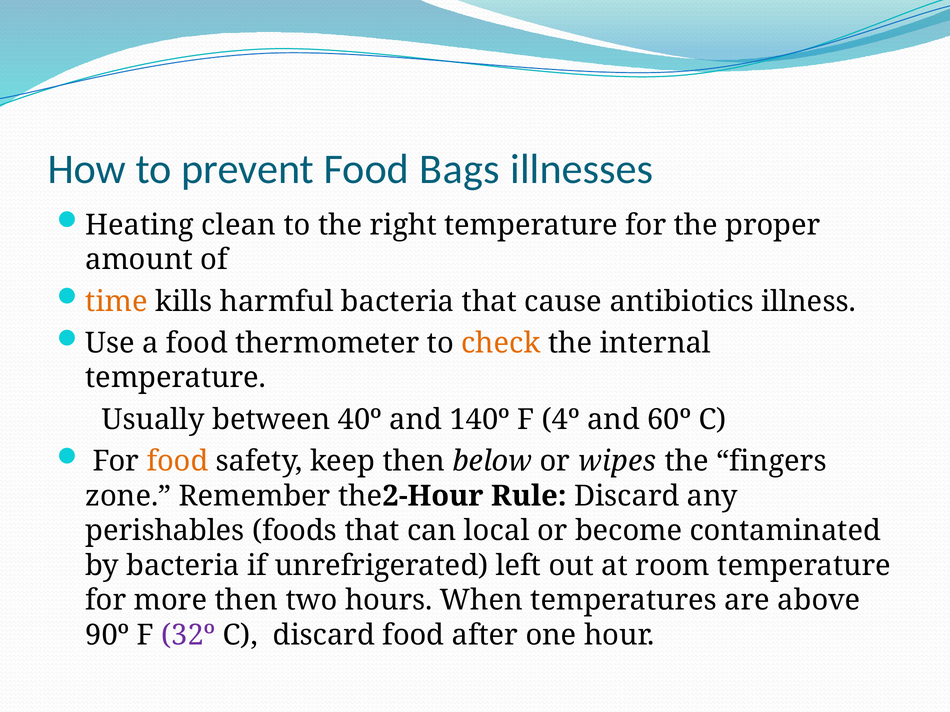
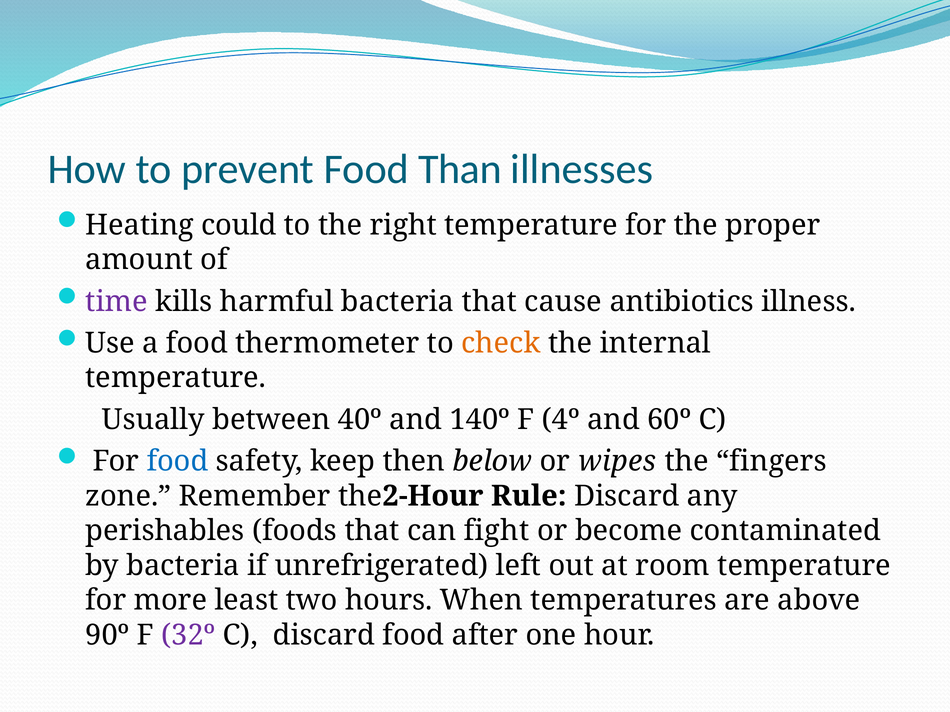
Bags: Bags -> Than (460, 169)
clean: clean -> could (239, 225)
time colour: orange -> purple (116, 302)
food colour: orange -> blue (178, 461)
local: local -> fight (497, 531)
more then: then -> least (246, 601)
